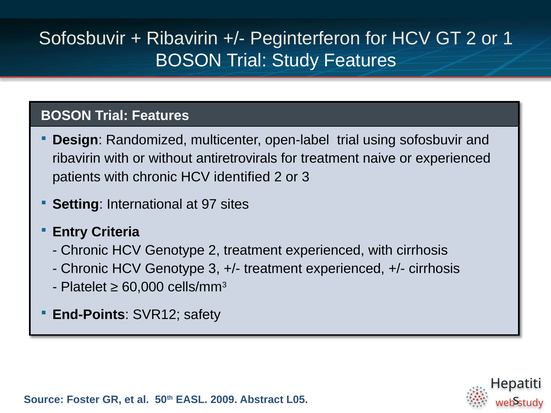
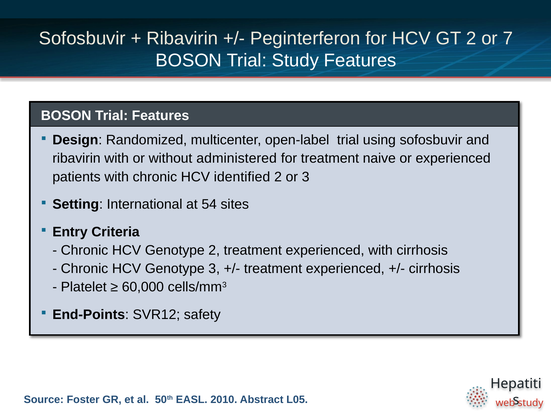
1: 1 -> 7 (508, 38)
antiretrovirals: antiretrovirals -> administered (237, 159)
97: 97 -> 54 (209, 204)
2009: 2009 -> 2010 (224, 400)
